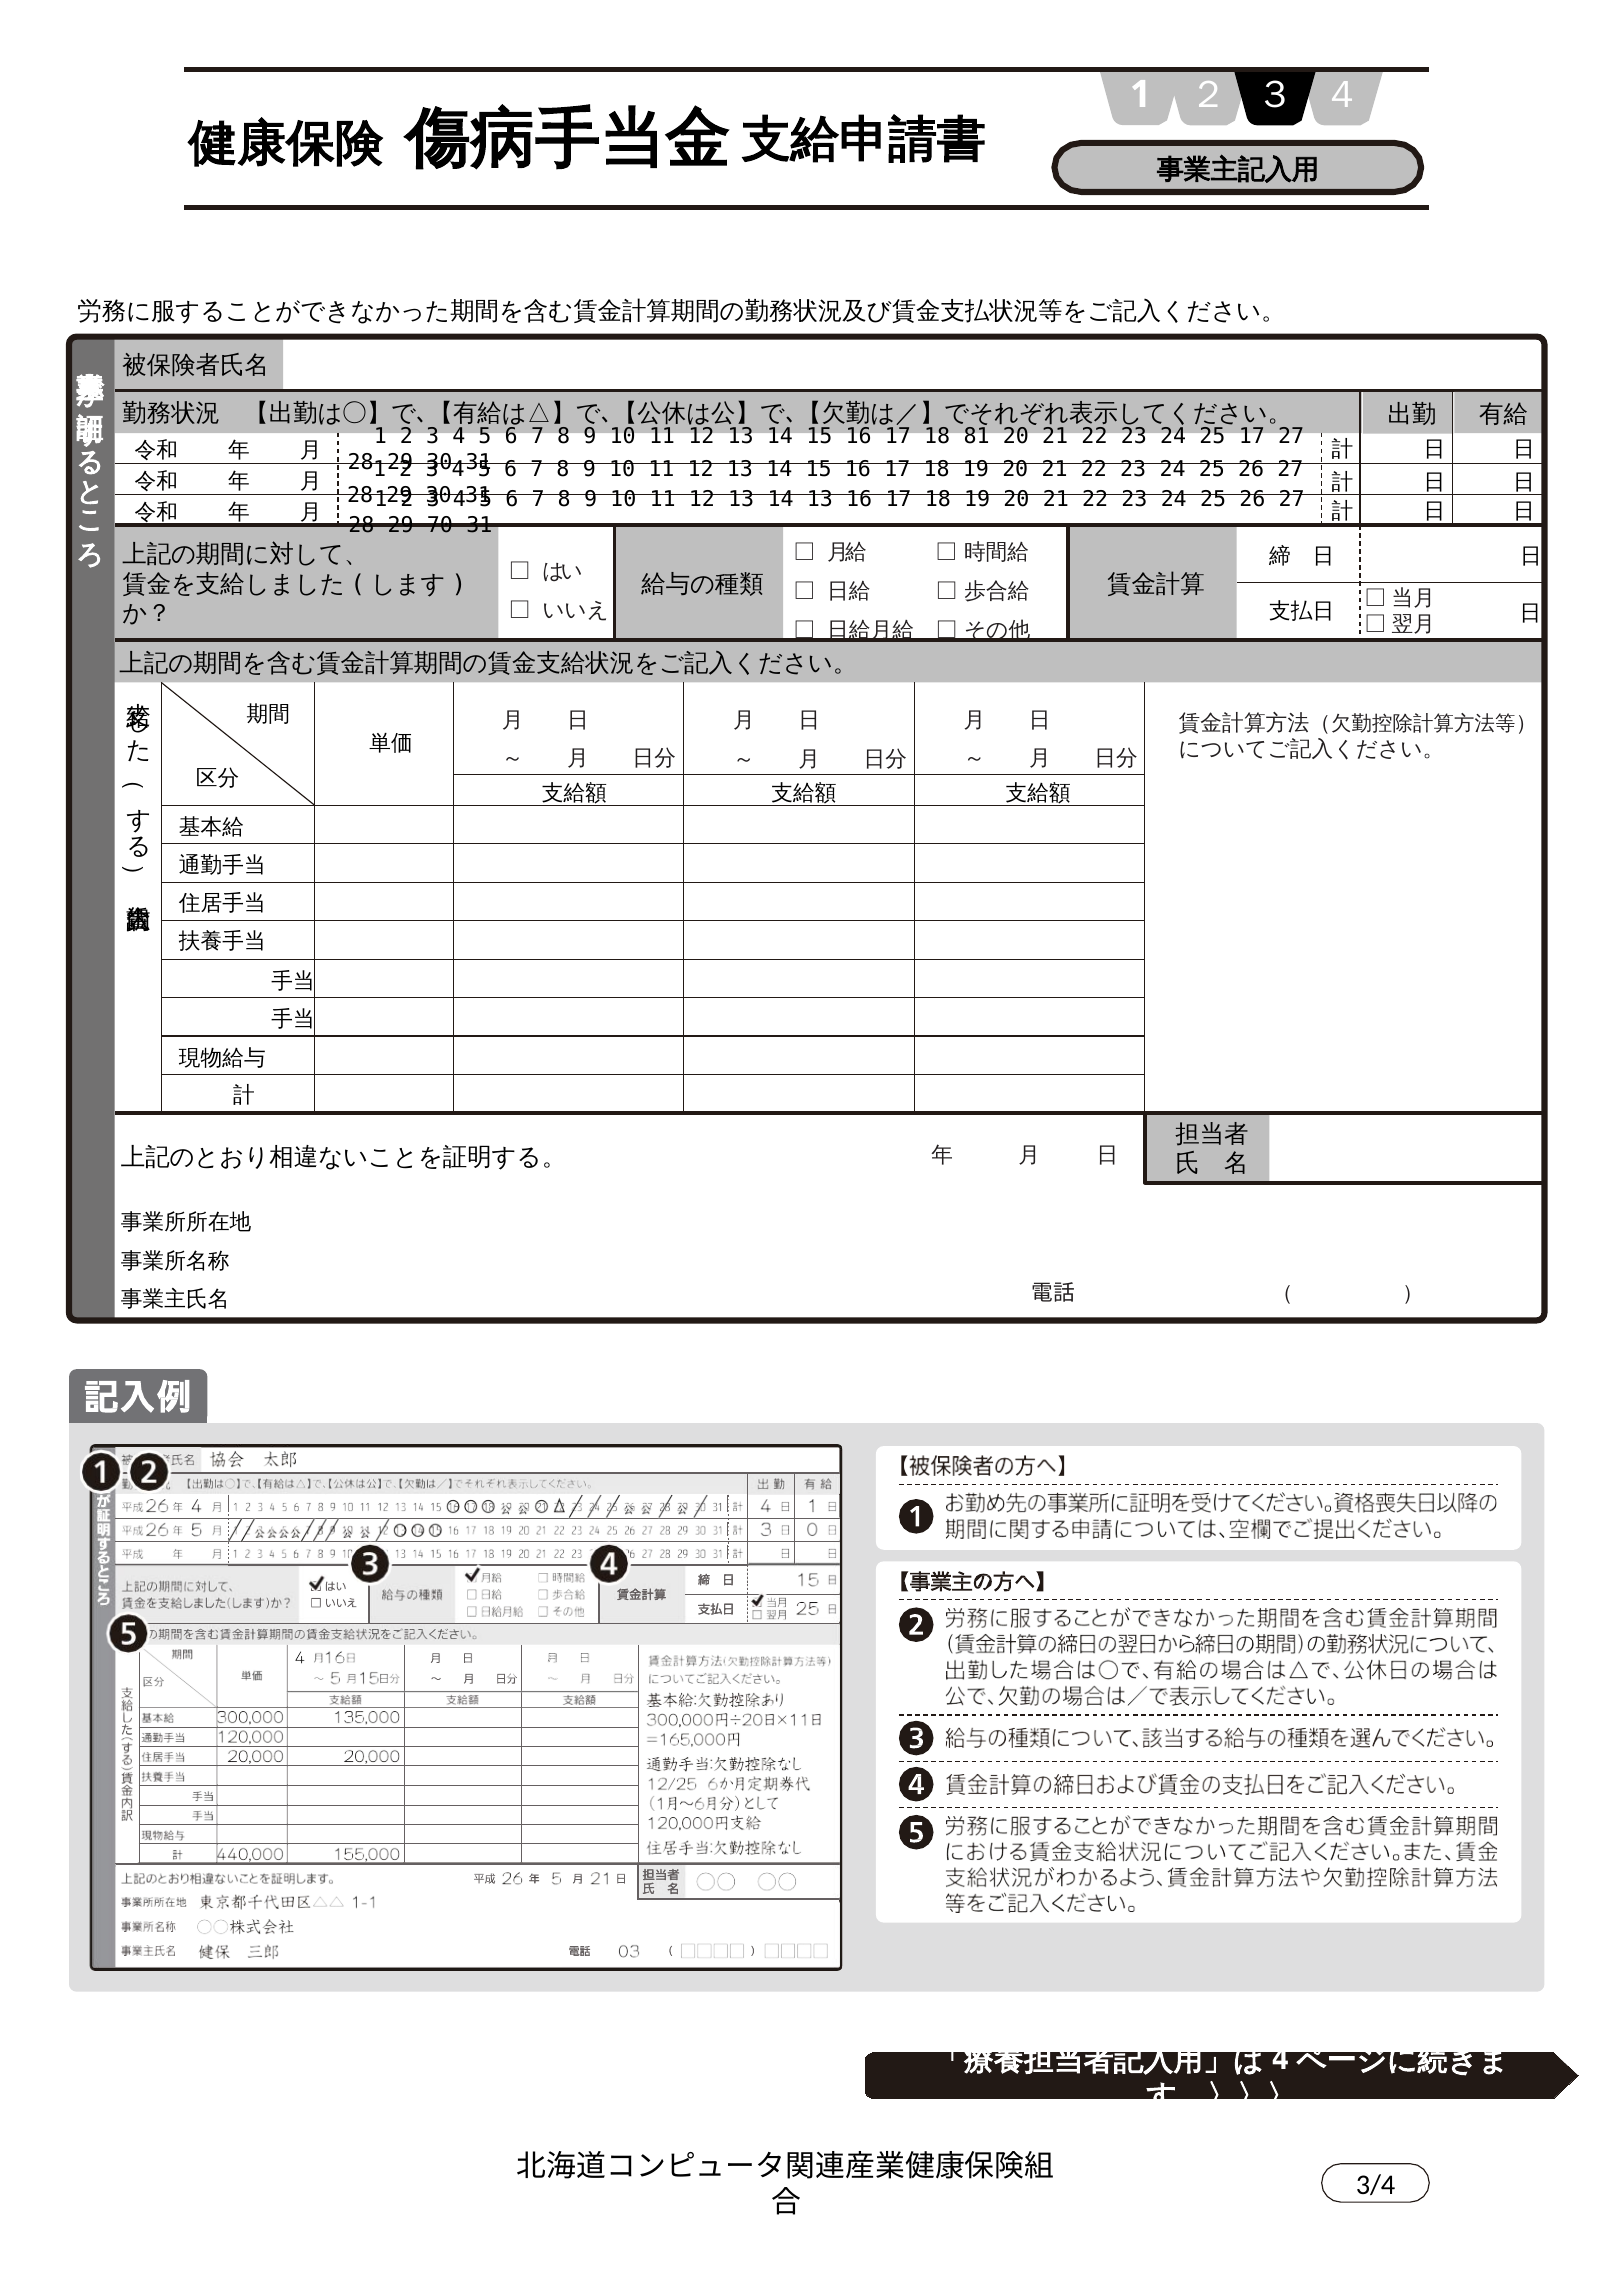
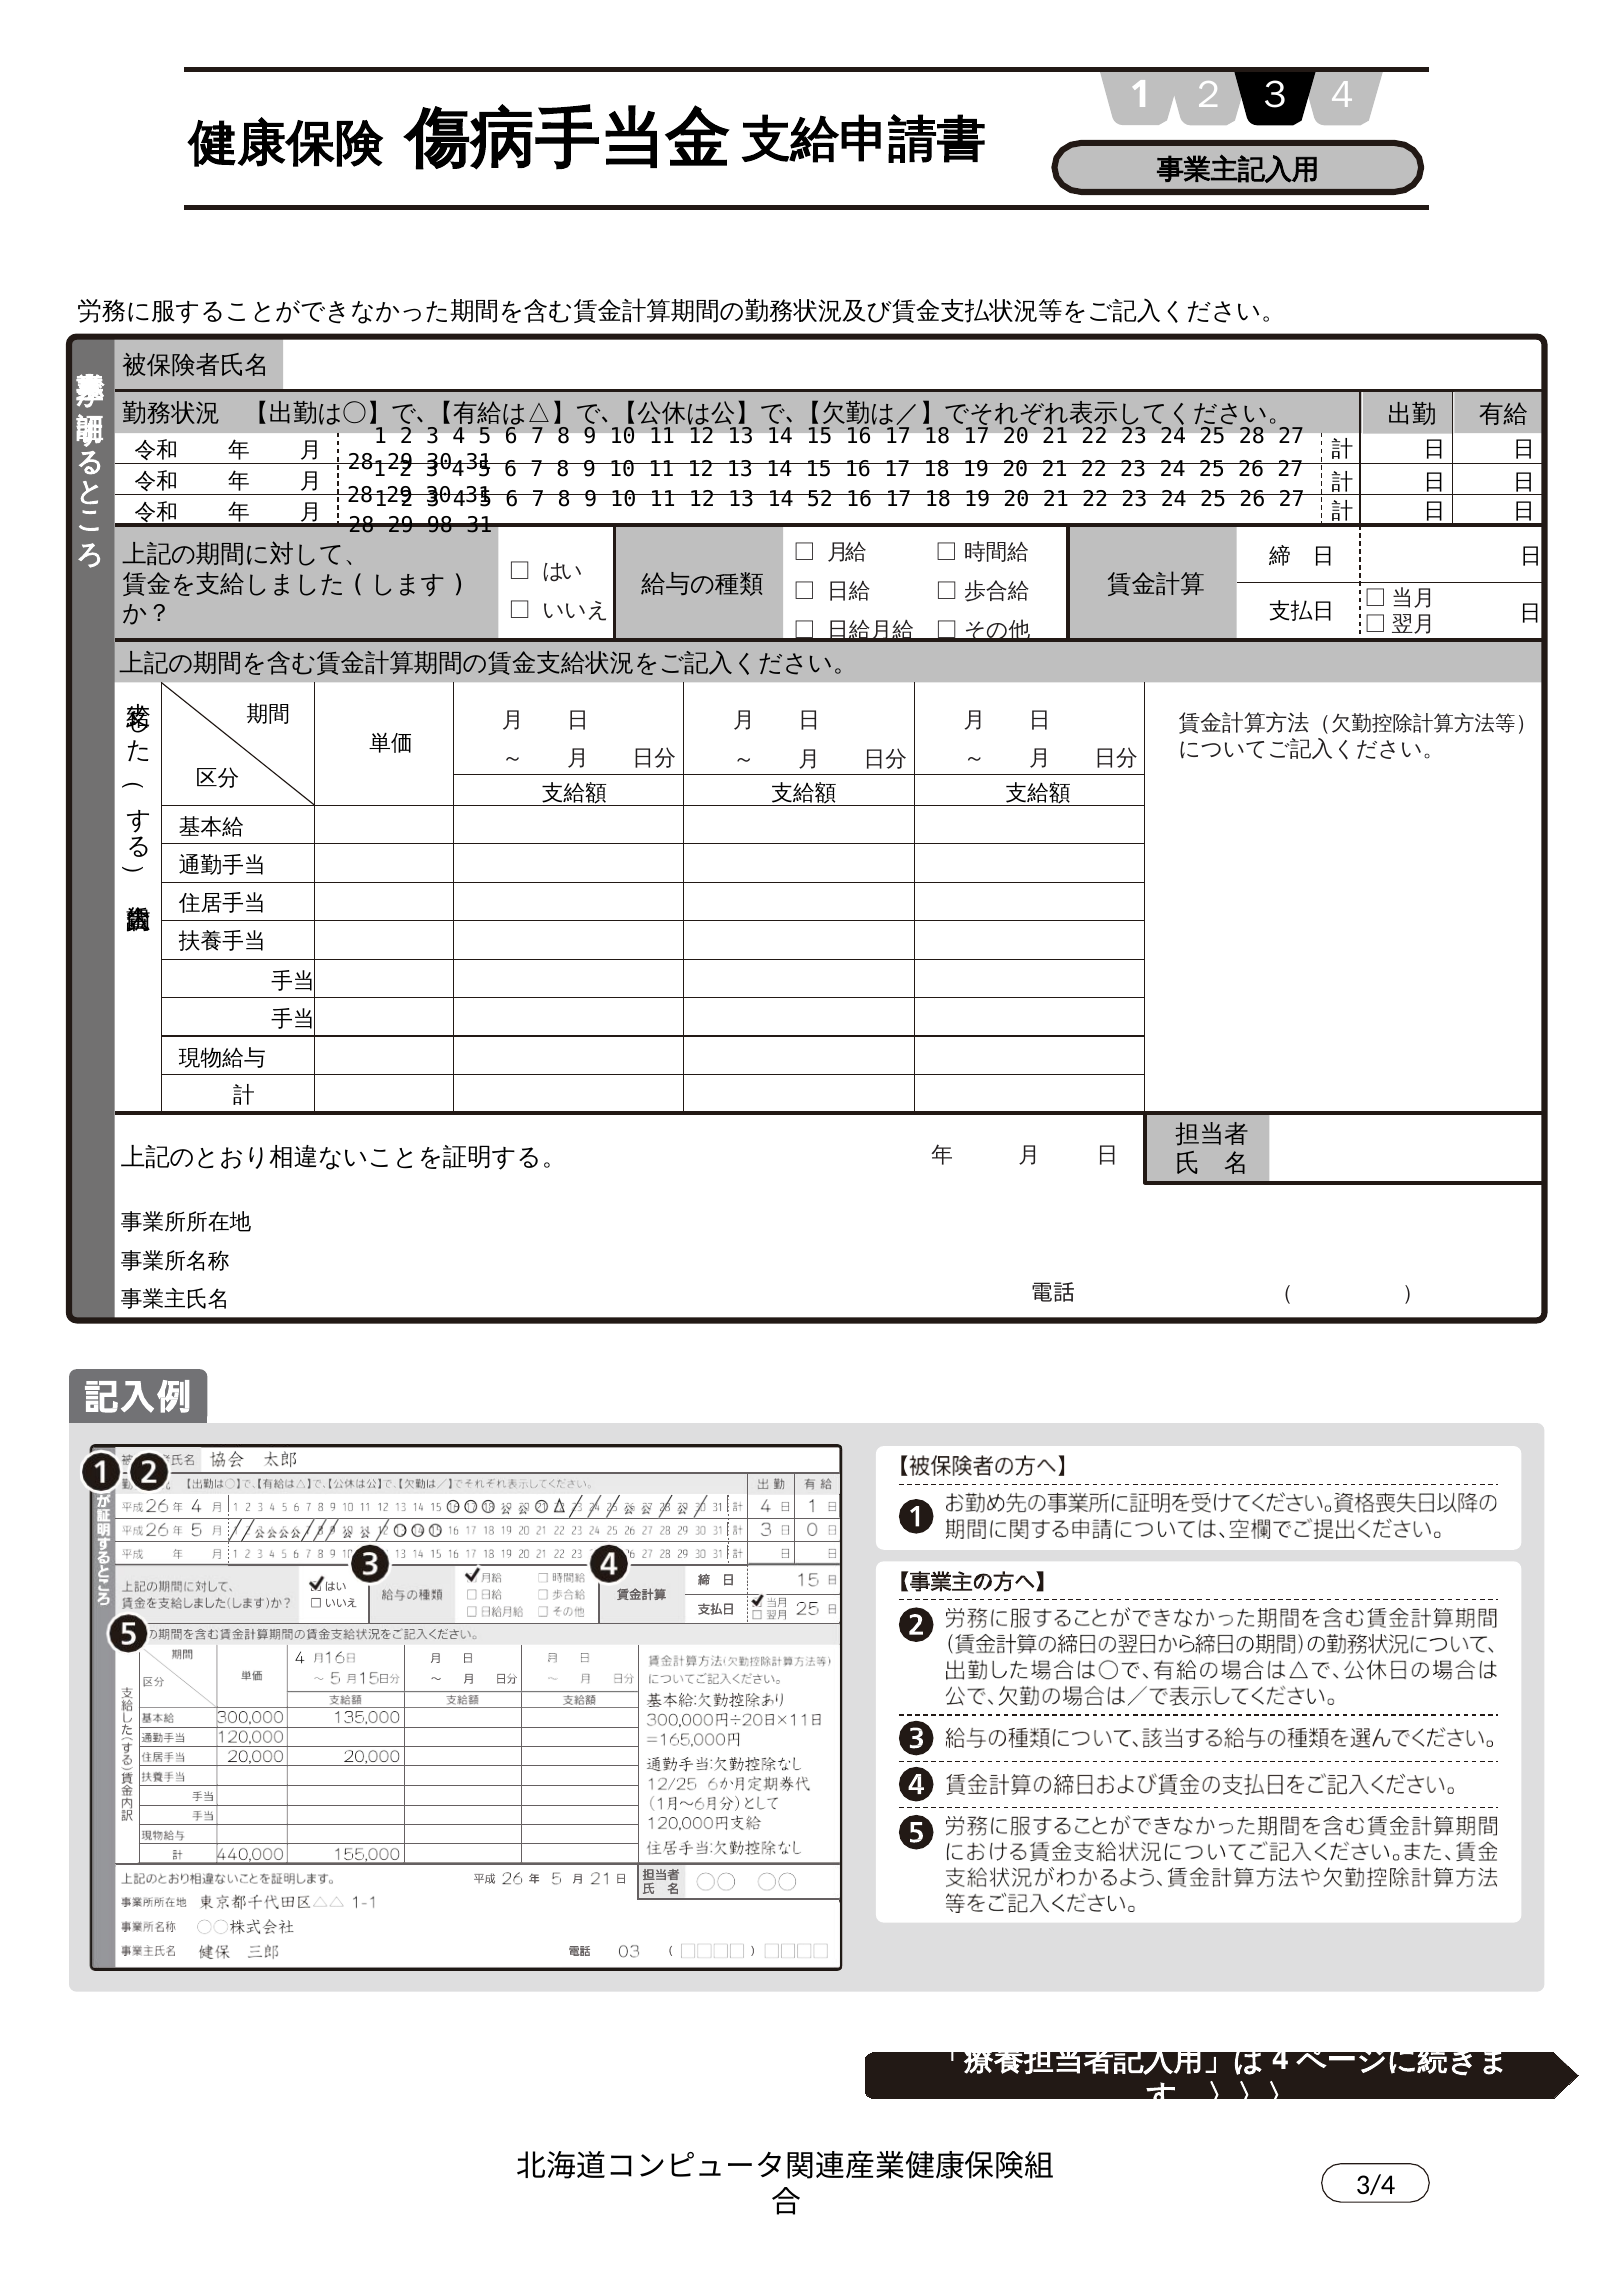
18 81: 81 -> 17 (977, 436)
25 17: 17 -> 28 (1252, 436)
14 13: 13 -> 52 (820, 500)
70: 70 -> 98 (440, 526)
